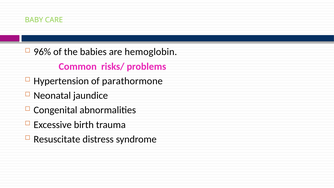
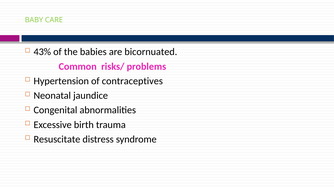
96%: 96% -> 43% (42, 52)
hemoglobin: hemoglobin -> bicornuated (151, 52)
parathormone: parathormone -> contraceptives (132, 81)
